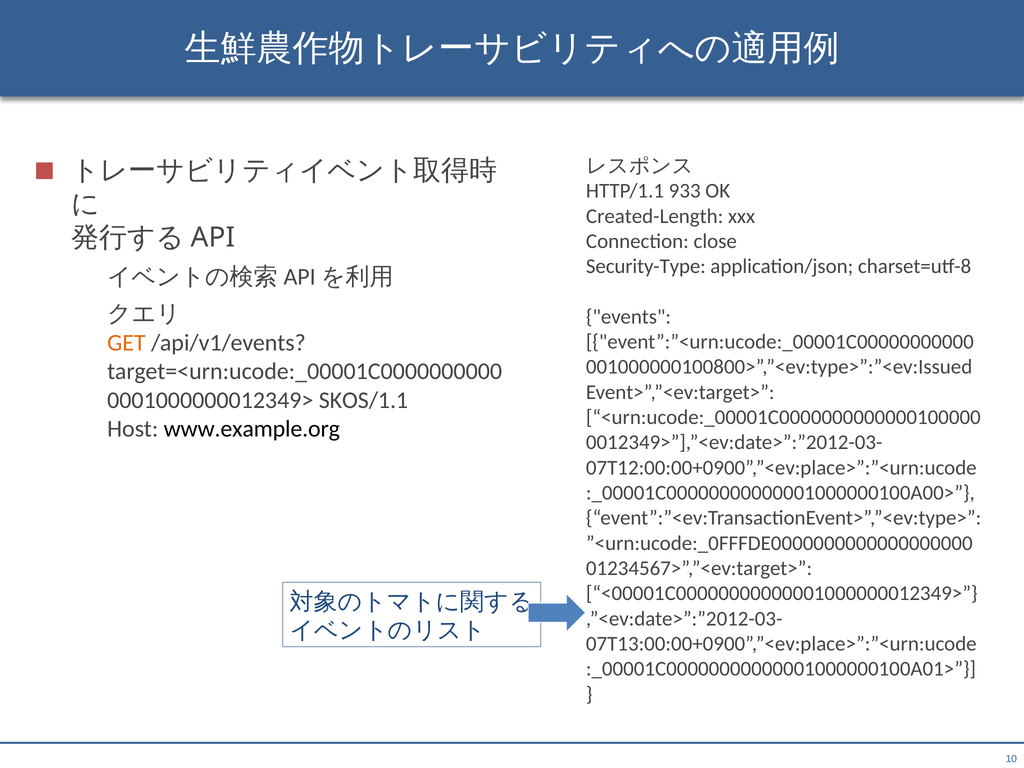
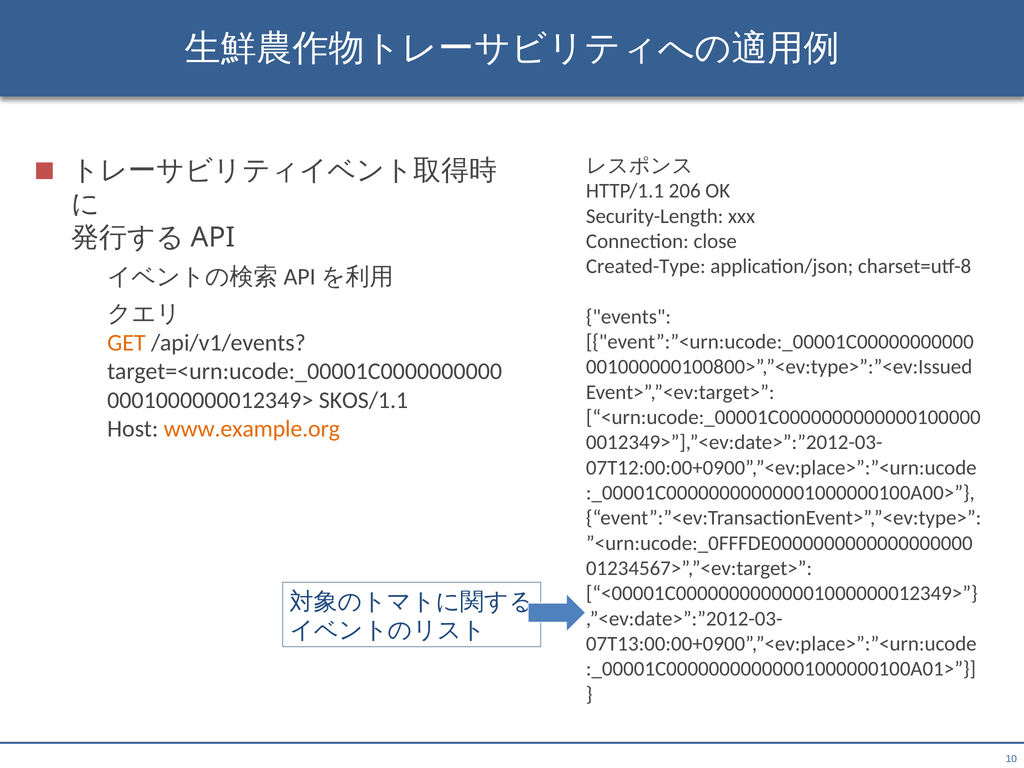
933: 933 -> 206 (685, 191)
Created-Length: Created-Length -> Security-Length (655, 216)
Security-Type: Security-Type -> Created-Type (646, 266)
www.example.org colour: black -> orange (252, 429)
